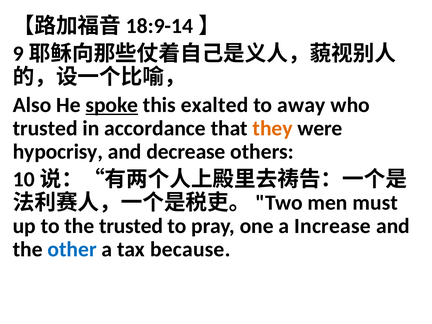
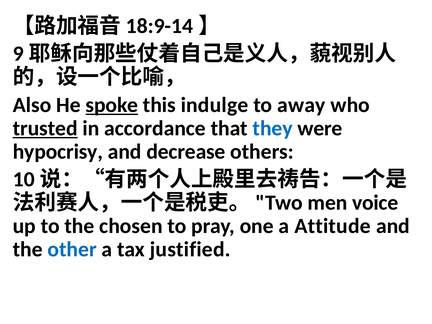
exalted: exalted -> indulge (215, 105)
trusted underline: none -> present (45, 128)
they colour: orange -> blue (273, 128)
must: must -> voice (375, 203)
the trusted: trusted -> chosen (131, 226)
Increase: Increase -> Attitude (333, 226)
because: because -> justified (190, 250)
